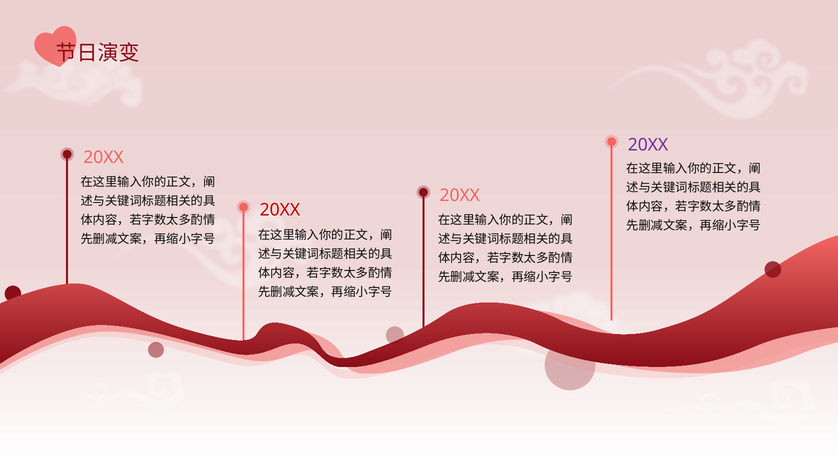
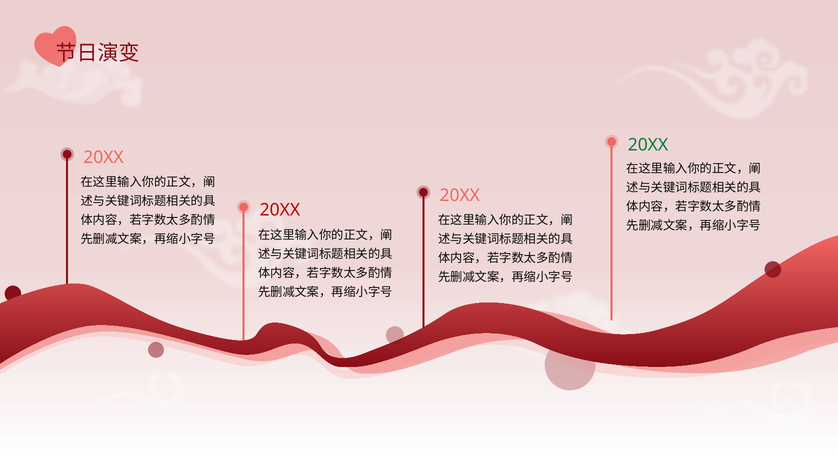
20XX colour: purple -> green (648, 145)
